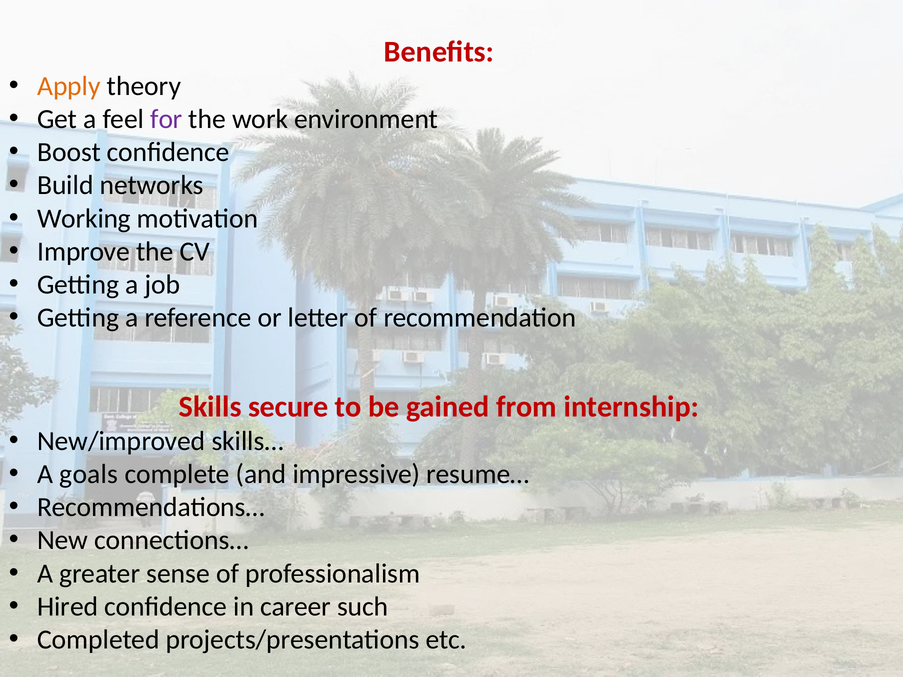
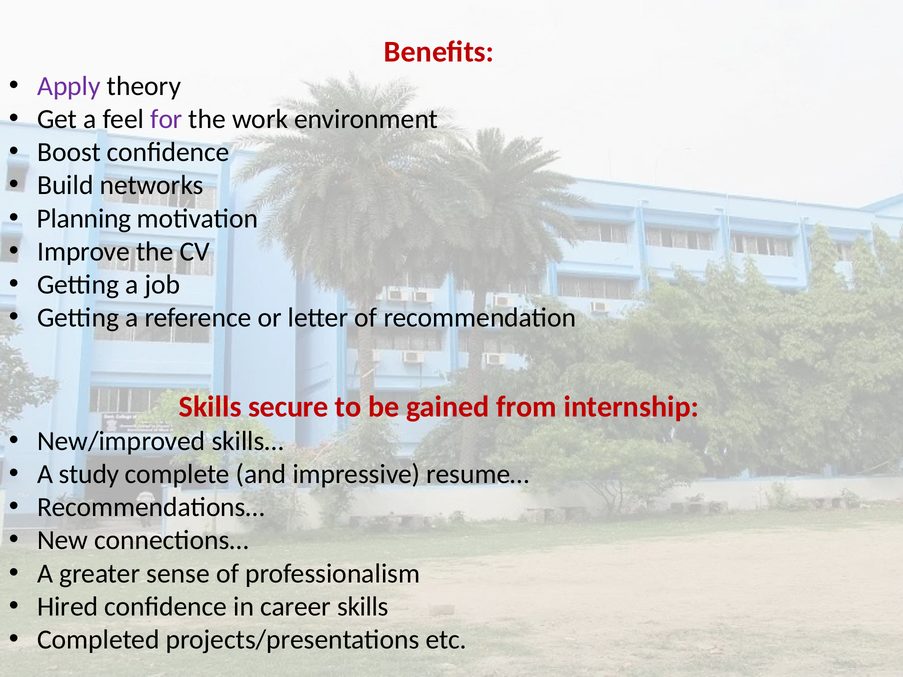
Apply colour: orange -> purple (69, 86)
Working: Working -> Planning (84, 219)
goals: goals -> study (89, 474)
career such: such -> skills (363, 607)
